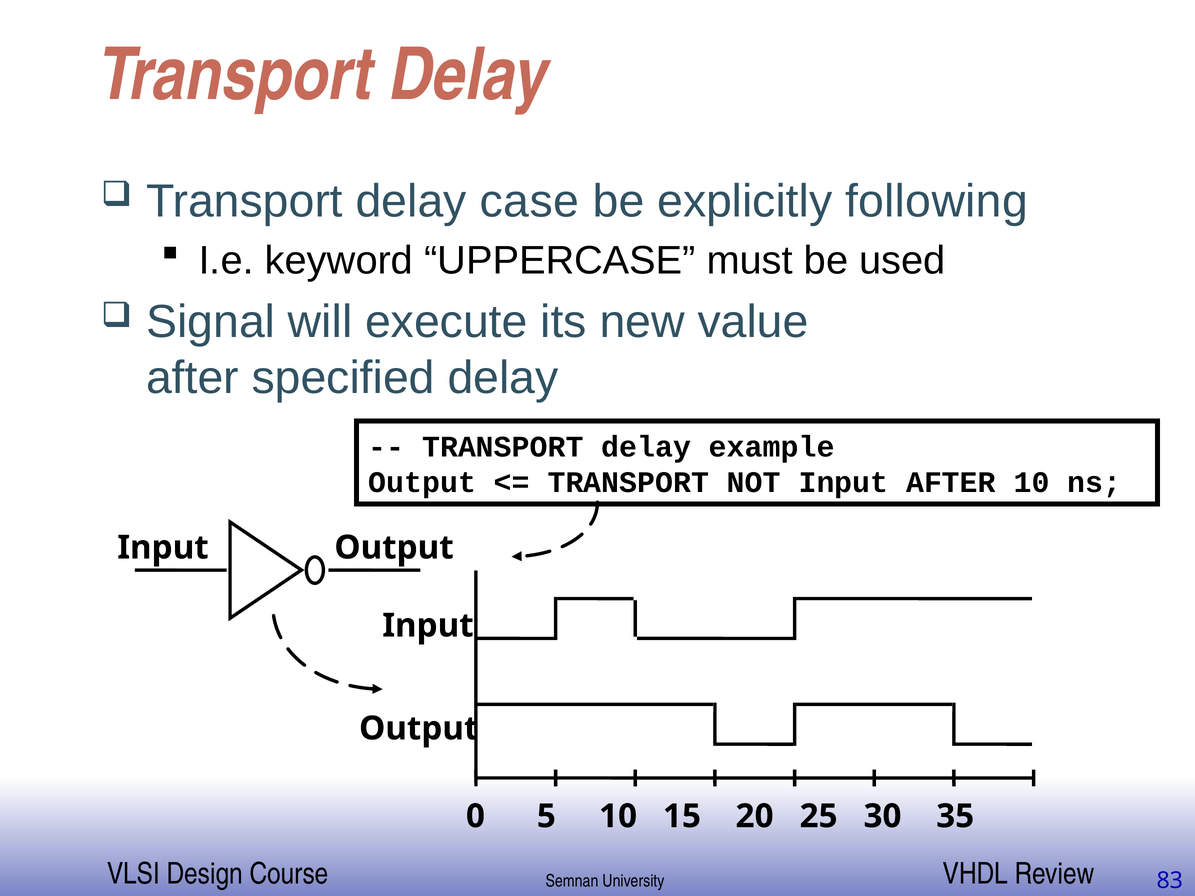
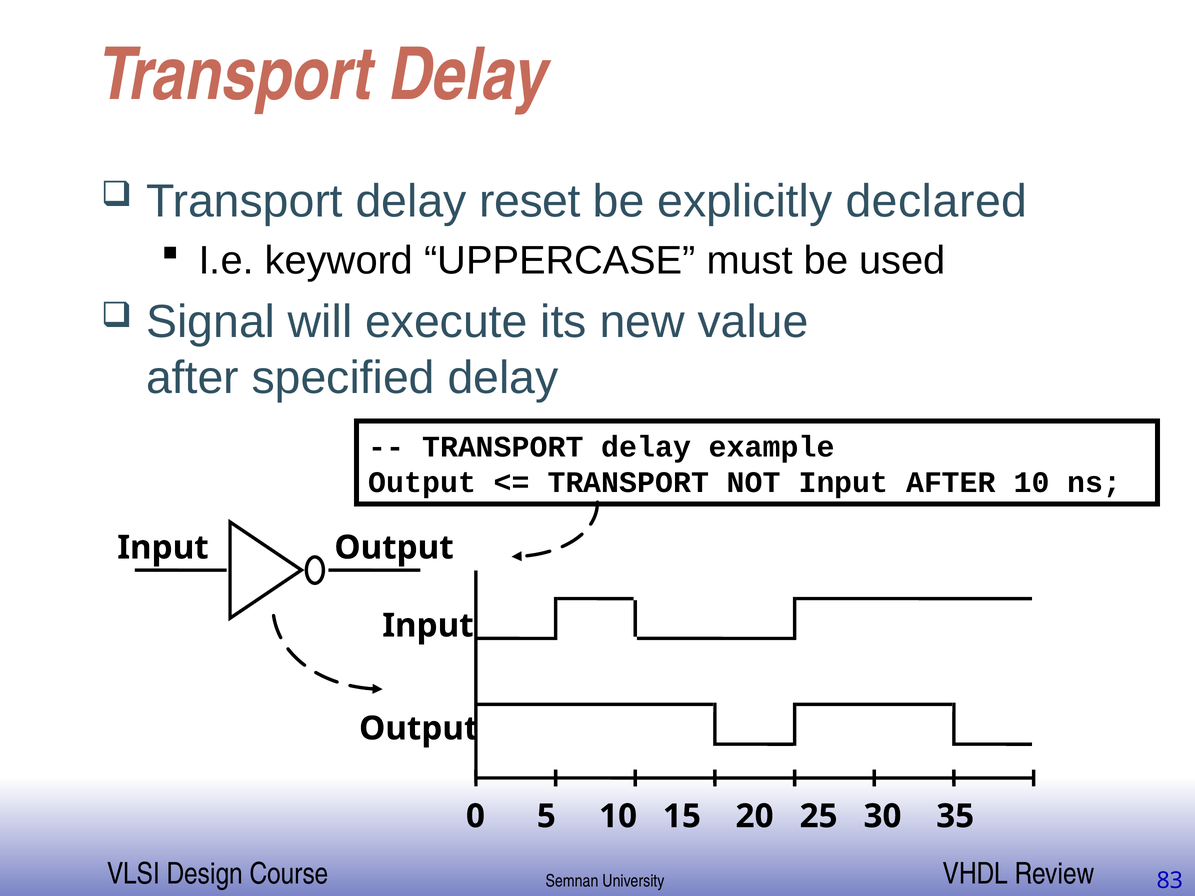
case: case -> reset (530, 201)
following: following -> declared (936, 201)
